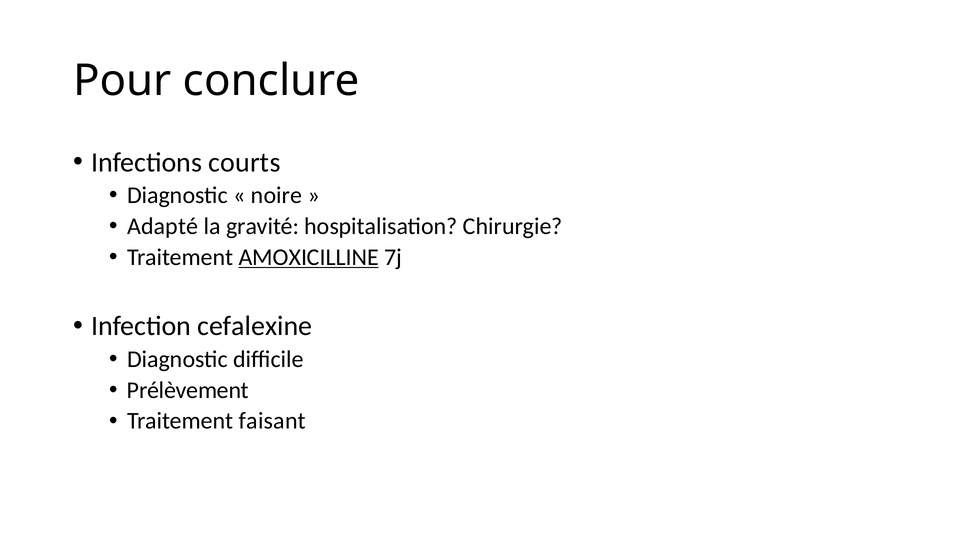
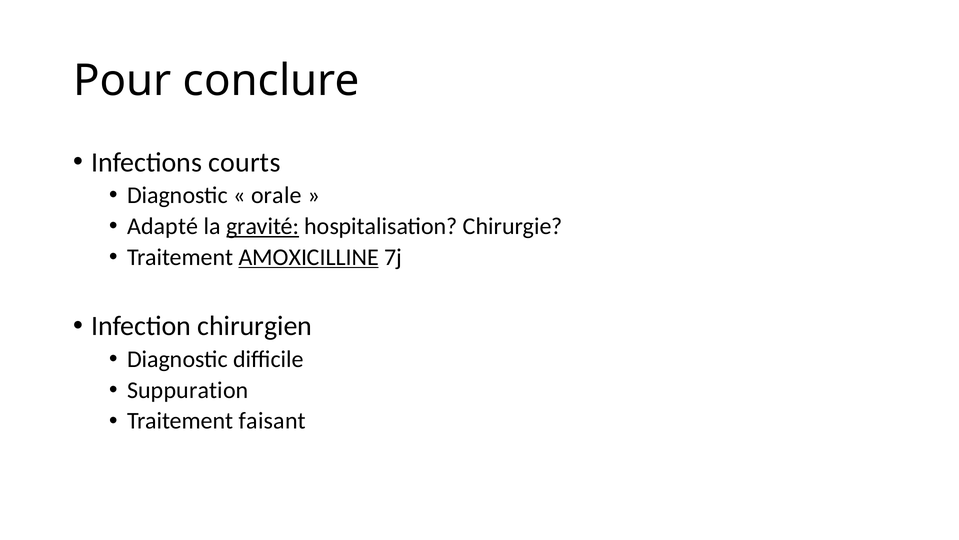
noire: noire -> orale (276, 195)
gravité underline: none -> present (263, 226)
cefalexine: cefalexine -> chirurgien (255, 326)
Prélèvement: Prélèvement -> Suppuration (188, 390)
